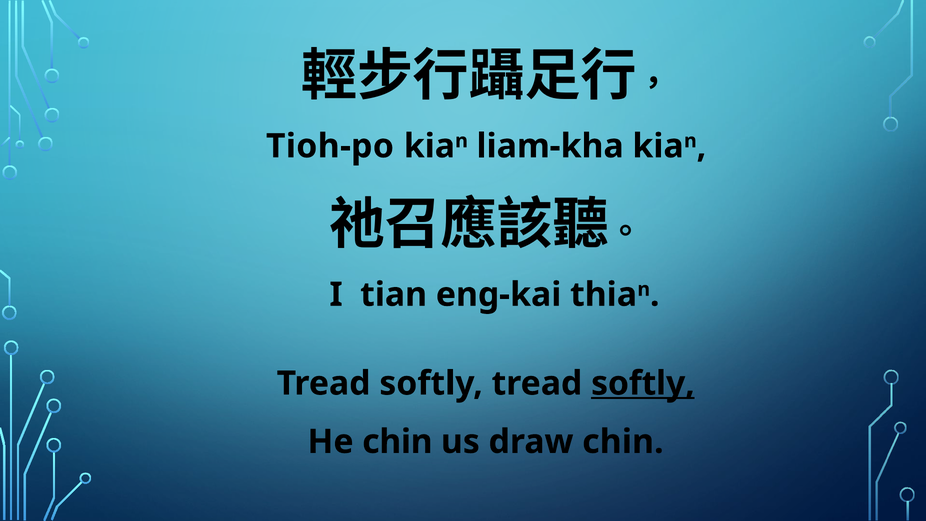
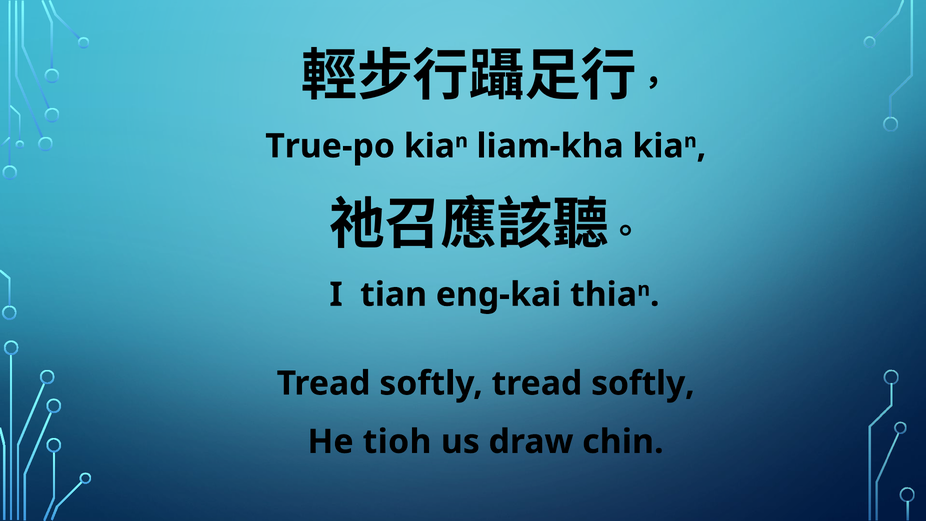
Tioh-po: Tioh-po -> True-po (330, 146)
softly underline: present -> none (643, 383)
He chin: chin -> tioh (397, 442)
